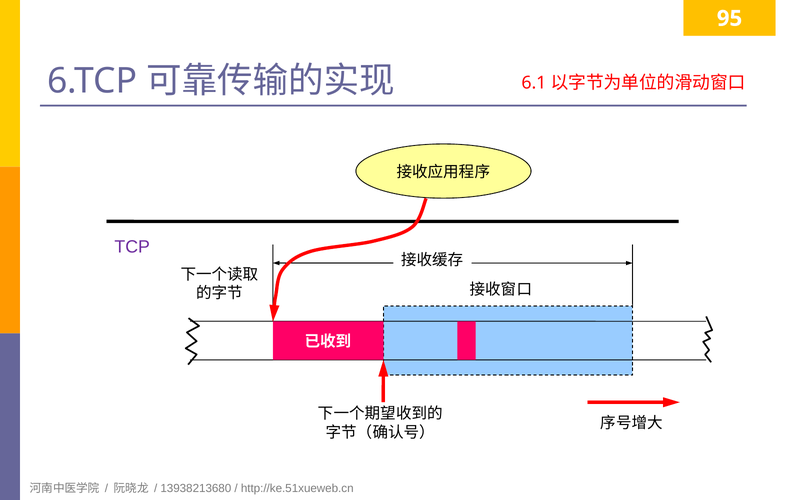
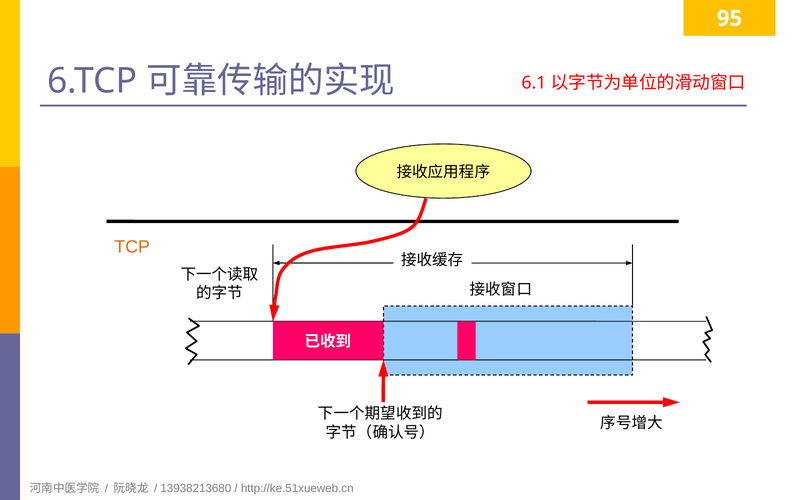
TCP colour: purple -> orange (132, 247)
